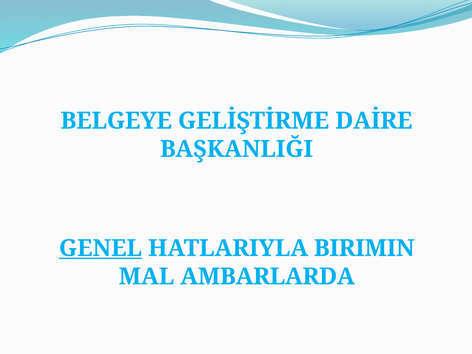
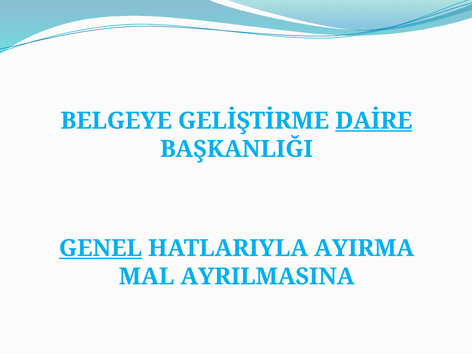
DAİRE underline: none -> present (374, 121)
BIRIMIN: BIRIMIN -> AYIRMA (364, 248)
AMBARLARDA: AMBARLARDA -> AYRILMASINA (267, 277)
